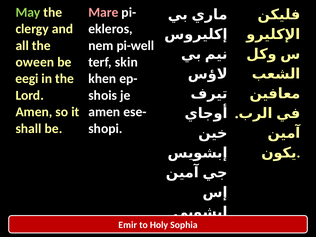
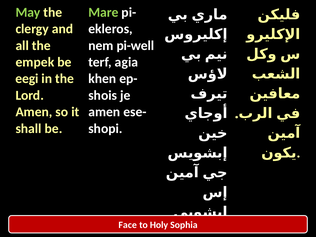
Mare colour: pink -> light green (103, 12)
oween: oween -> empek (35, 62)
skin: skin -> agia (126, 62)
Emir: Emir -> Face (128, 225)
